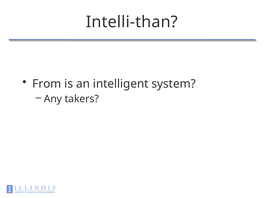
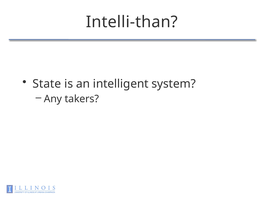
From: From -> State (47, 84)
